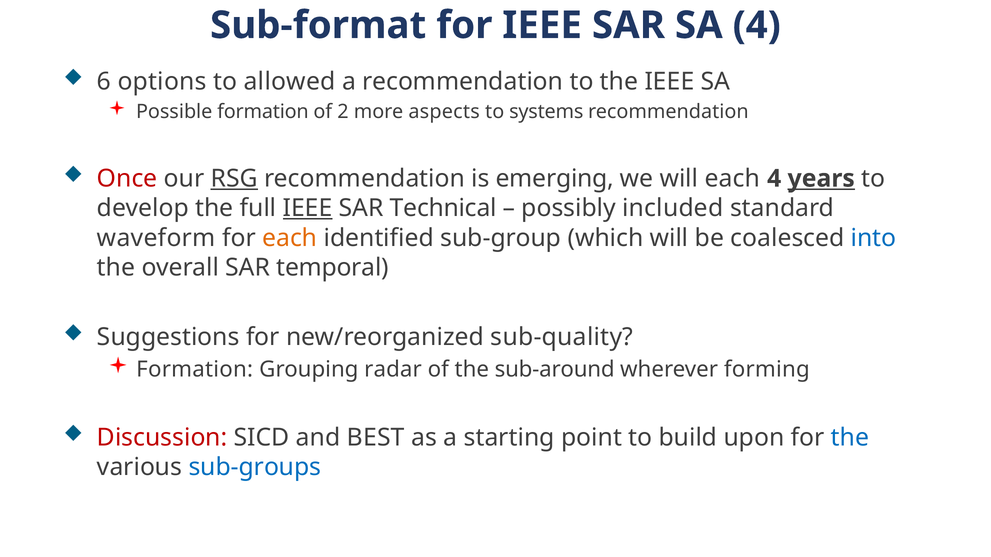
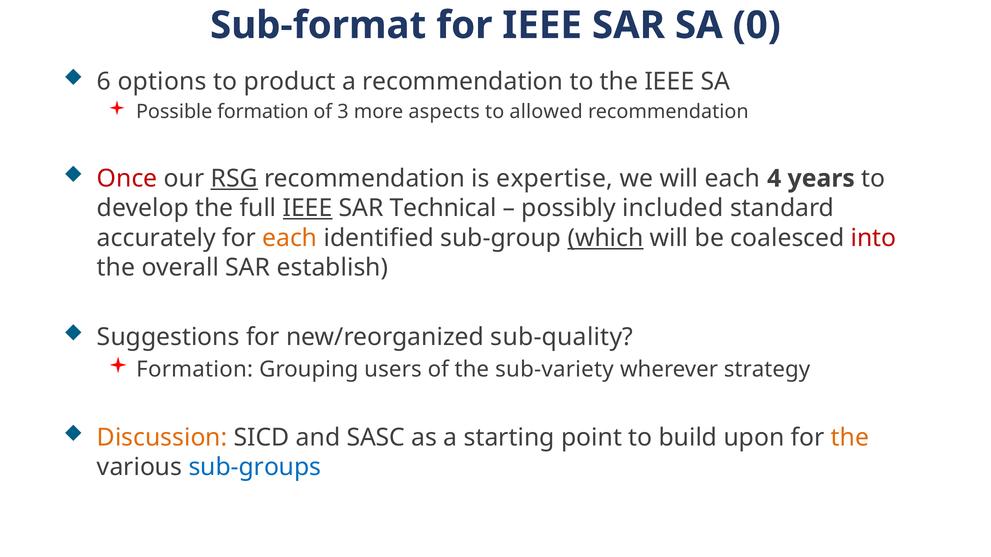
SA 4: 4 -> 0 (757, 25)
allowed: allowed -> product (290, 81)
2: 2 -> 3 (343, 112)
systems: systems -> allowed (546, 112)
emerging: emerging -> expertise (555, 179)
years underline: present -> none (821, 179)
waveform: waveform -> accurately (156, 238)
which underline: none -> present (606, 238)
into colour: blue -> red (874, 238)
temporal: temporal -> establish (332, 268)
radar: radar -> users (393, 370)
sub-around: sub-around -> sub-variety (554, 370)
forming: forming -> strategy (767, 370)
Discussion colour: red -> orange (162, 438)
BEST: BEST -> SASC (376, 438)
the colour: blue -> orange (850, 438)
